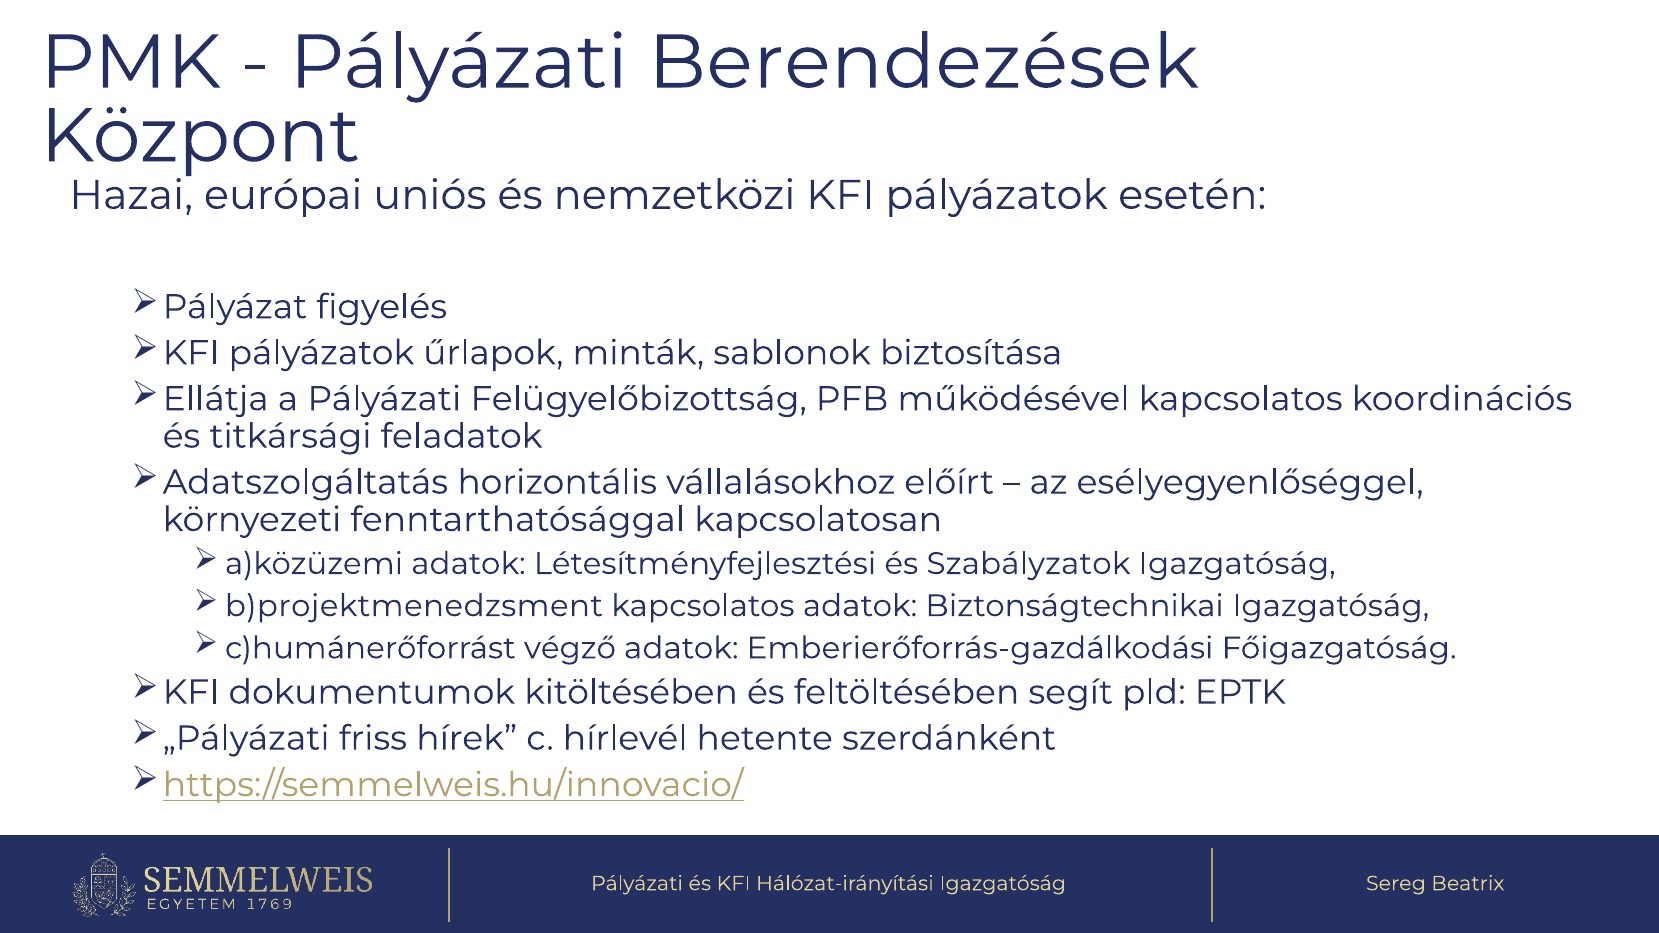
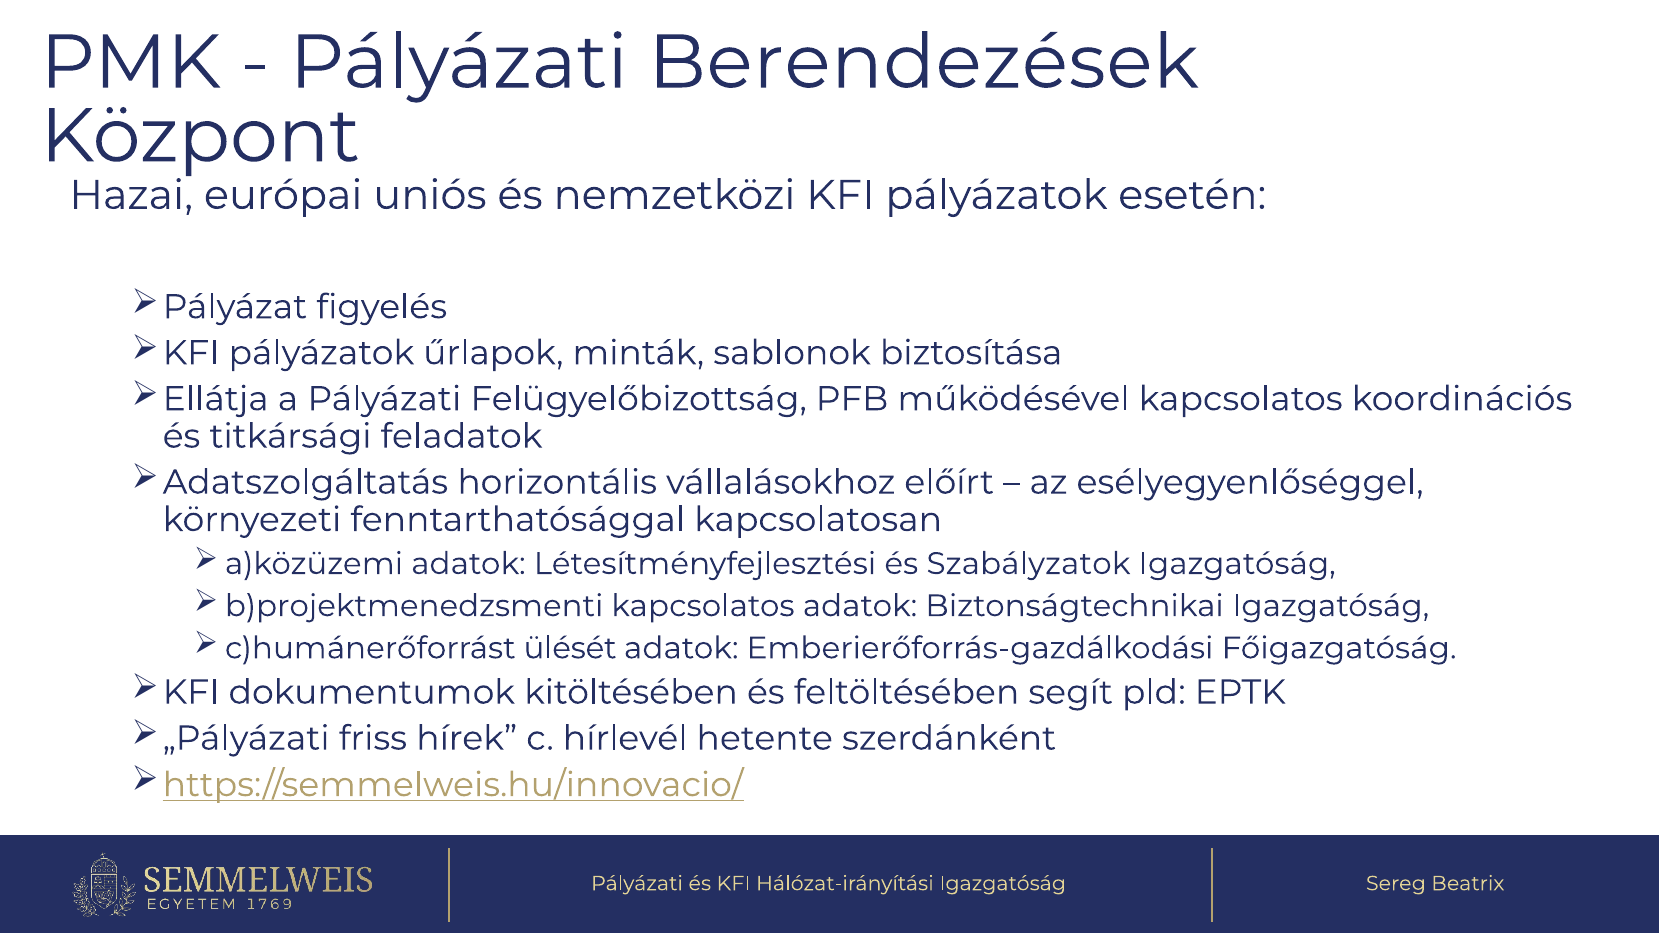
b)projektmenedzsment: b)projektmenedzsment -> b)projektmenedzsmenti (414, 606)
végző: végző -> ülését (570, 648)
